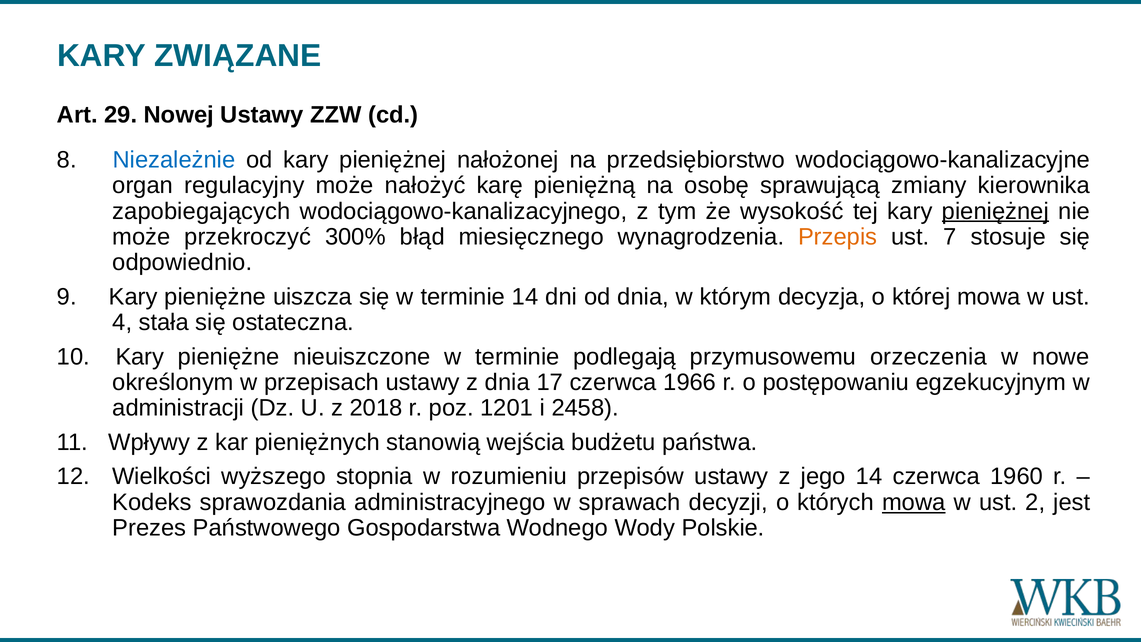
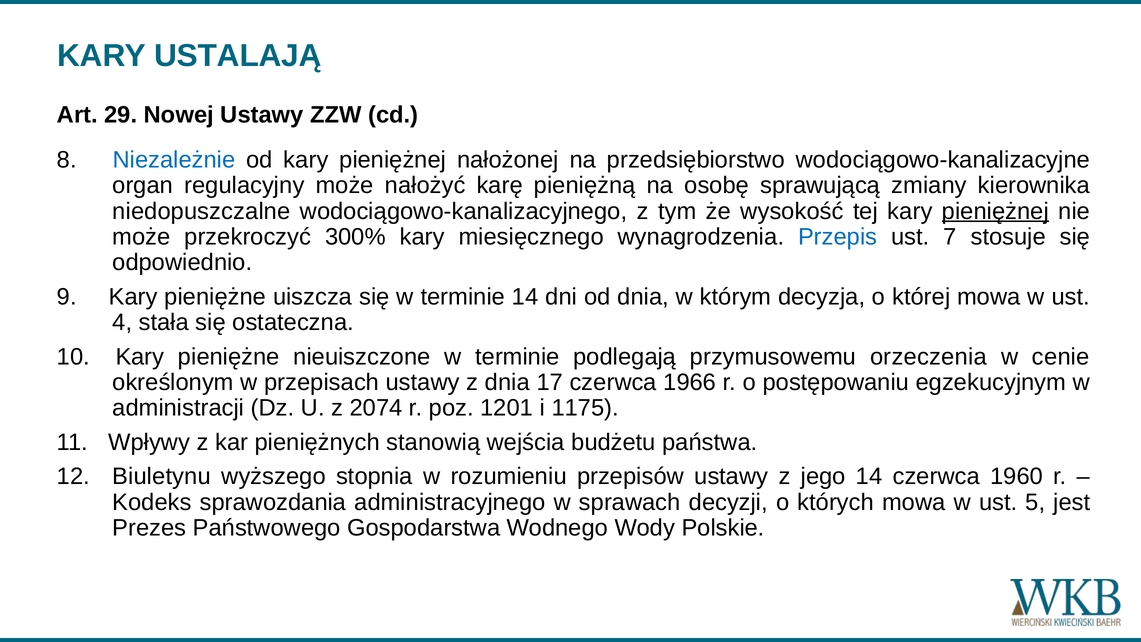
ZWIĄZANE: ZWIĄZANE -> USTALAJĄ (238, 56)
zapobiegających: zapobiegających -> niedopuszczalne (201, 211)
300% błąd: błąd -> kary (422, 237)
Przepis colour: orange -> blue (838, 237)
nowe: nowe -> cenie (1061, 357)
2018: 2018 -> 2074 (376, 408)
2458: 2458 -> 1175 (585, 408)
Wielkości: Wielkości -> Biuletynu (162, 476)
mowa underline: present -> none (914, 502)
2: 2 -> 5 (1035, 502)
